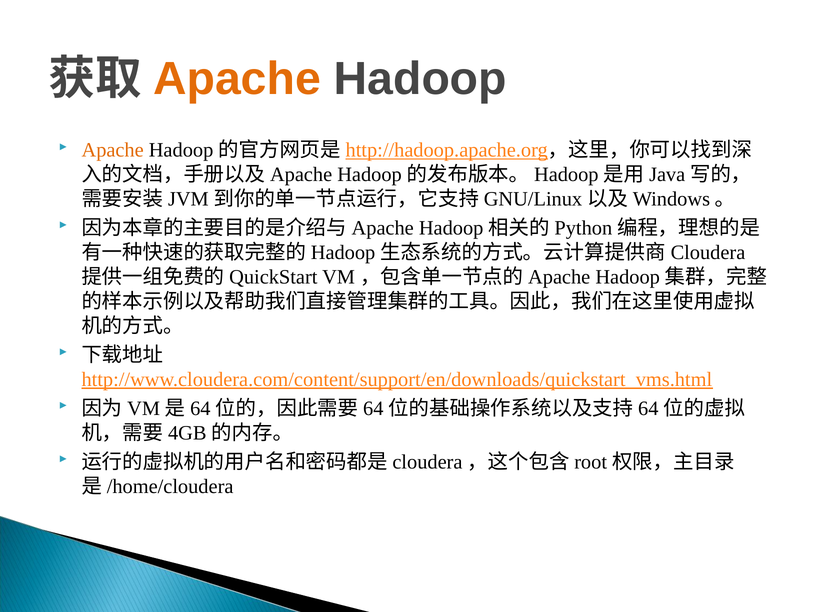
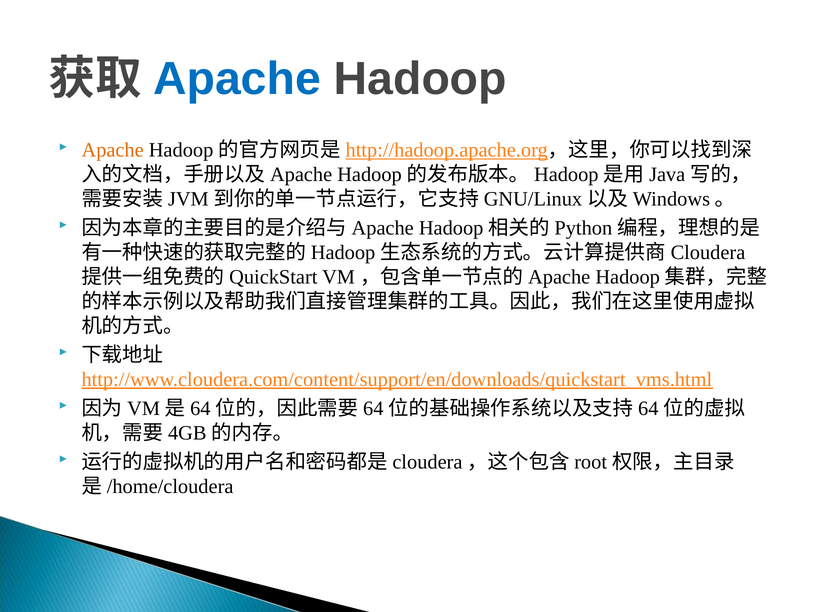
Apache colour: orange -> blue (237, 79)
